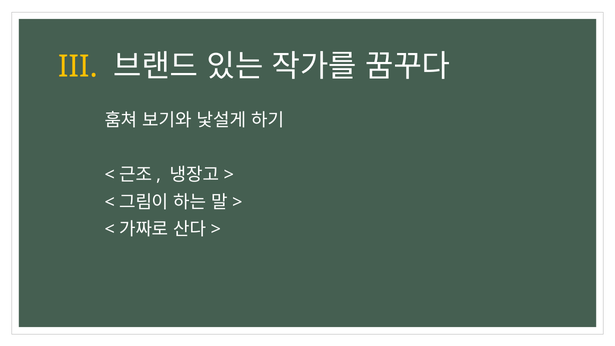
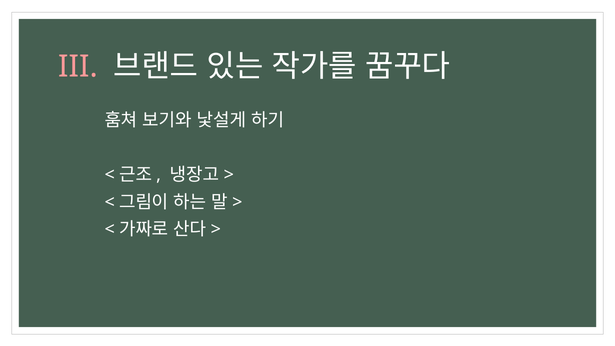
III colour: yellow -> pink (78, 67)
